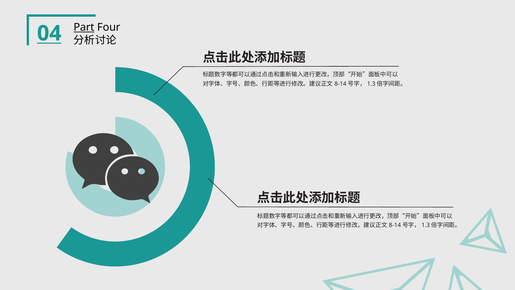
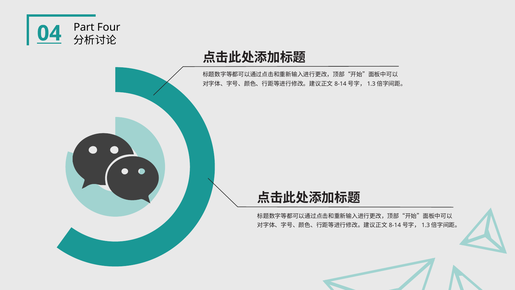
Part underline: present -> none (84, 27)
